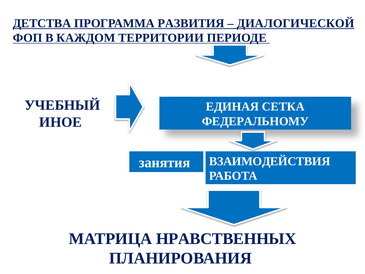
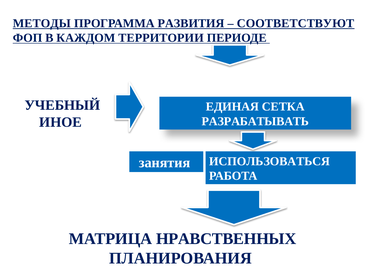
ДЕТСТВА: ДЕТСТВА -> МЕТОДЫ (42, 23)
ДИАЛОГИЧЕСКОЙ: ДИАЛОГИЧЕСКОЙ -> СООТВЕТСТВУЮТ (296, 23)
ФЕДЕРАЛЬНОМУ: ФЕДЕРАЛЬНОМУ -> РАЗРАБАТЫВАТЬ (255, 121)
ВЗАИМОДЕЙСТВИЯ: ВЗАИМОДЕЙСТВИЯ -> ИСПОЛЬЗОВАТЬСЯ (270, 161)
